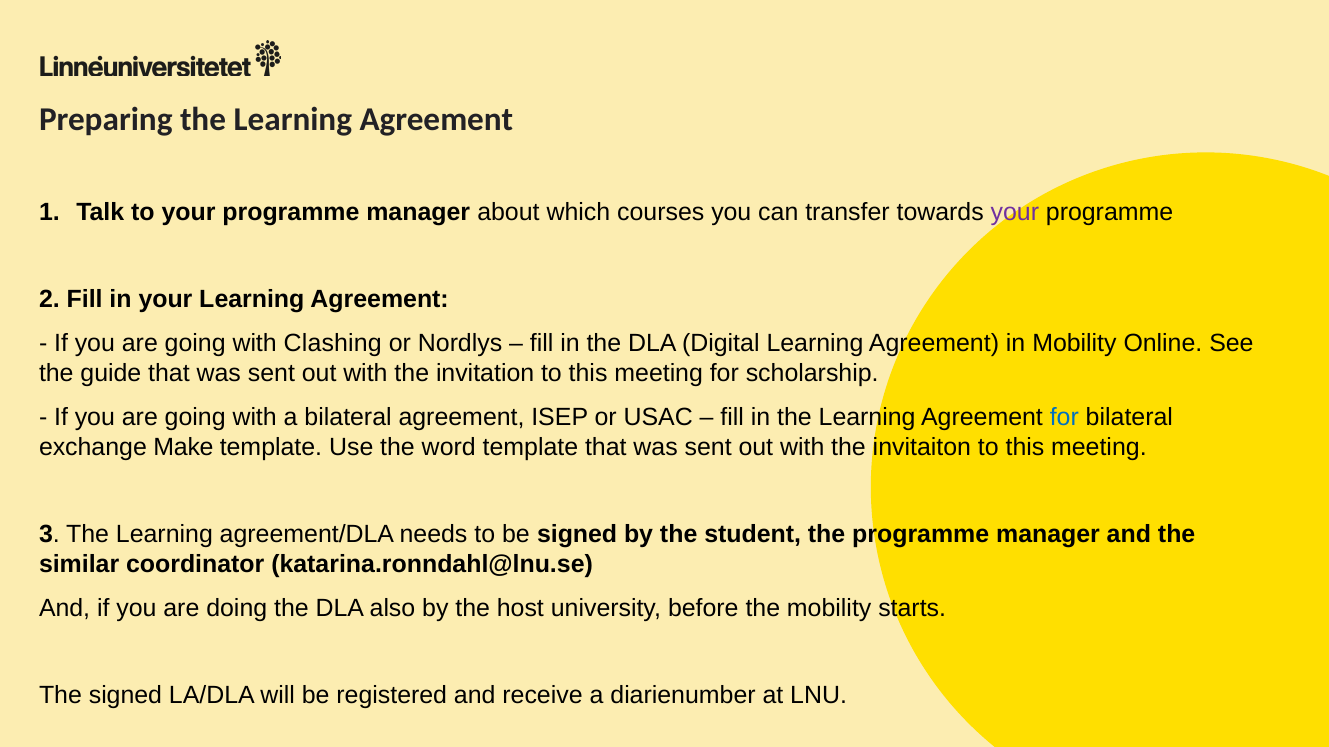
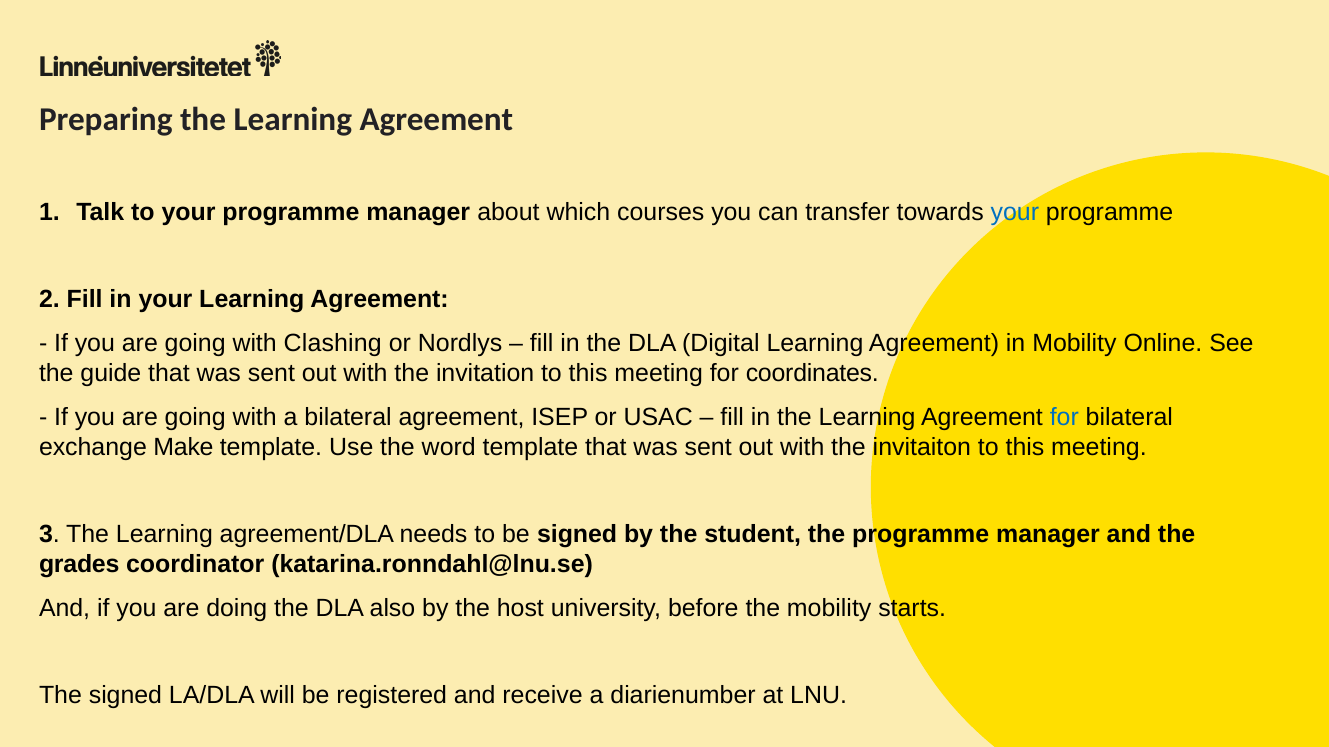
your colour: purple -> blue (1015, 212)
scholarship: scholarship -> coordinates (812, 374)
similar: similar -> grades (79, 565)
